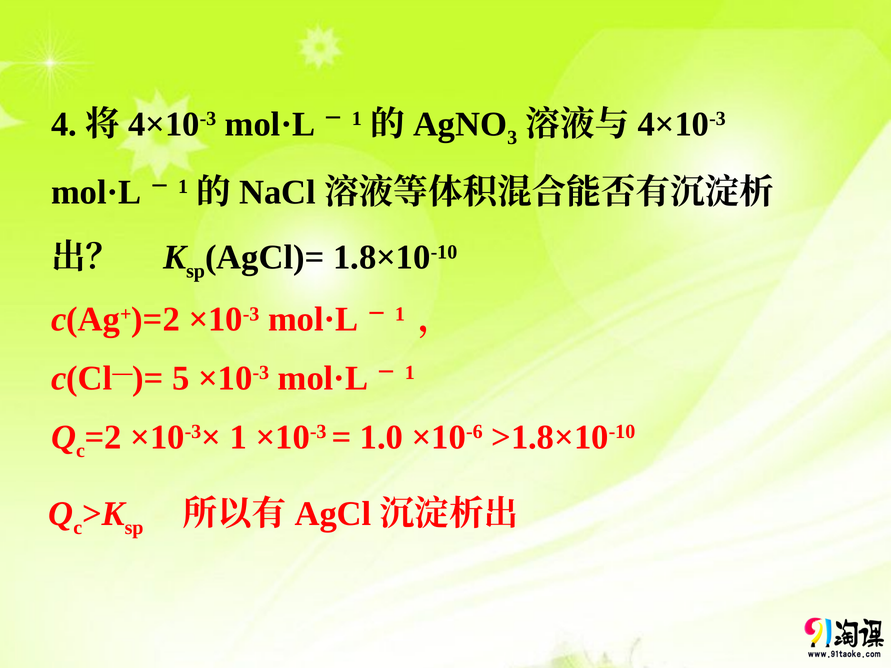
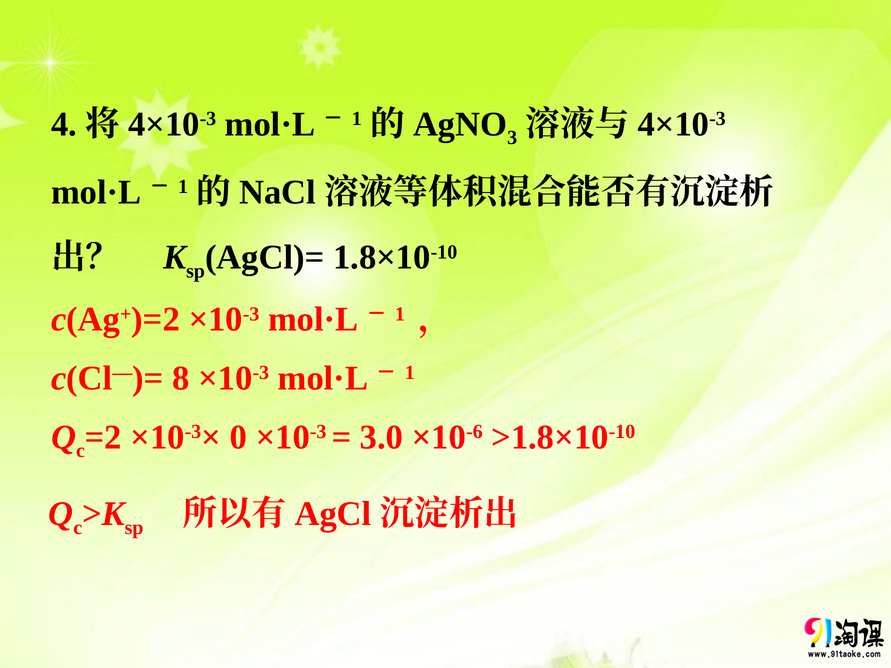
5: 5 -> 8 (181, 379)
×10-3× 1: 1 -> 0 (238, 438)
1.0: 1.0 -> 3.0 (382, 438)
